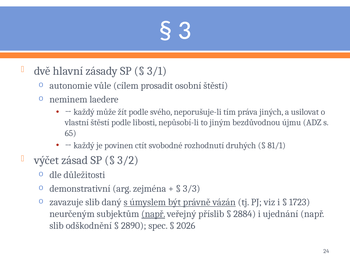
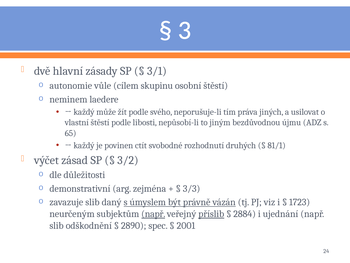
prosadit: prosadit -> skupinu (157, 85)
příslib underline: none -> present (211, 214)
2026: 2026 -> 2001 (186, 225)
